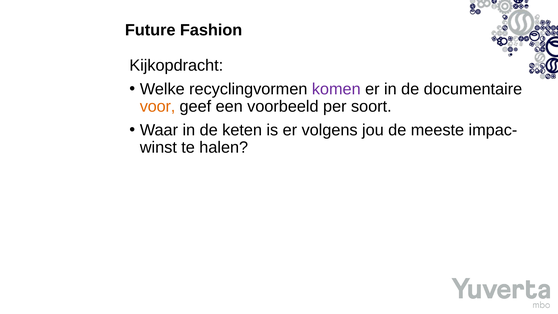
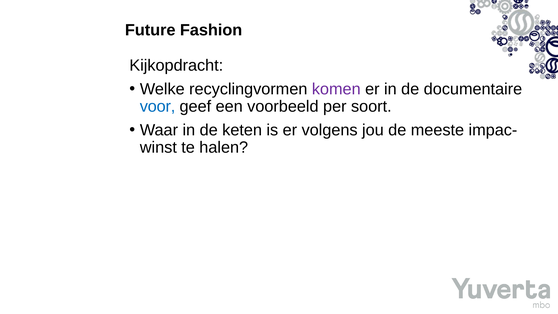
voor colour: orange -> blue (158, 107)
